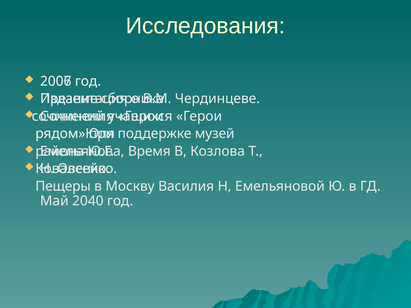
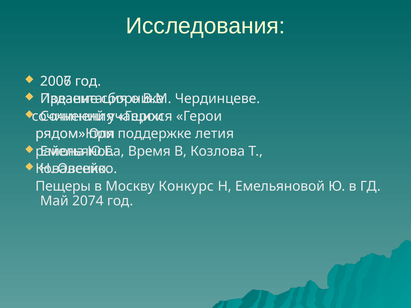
музей: музей -> летия (215, 134)
Василия: Василия -> Конкурс (186, 186)
2040: 2040 -> 2074 (88, 201)
